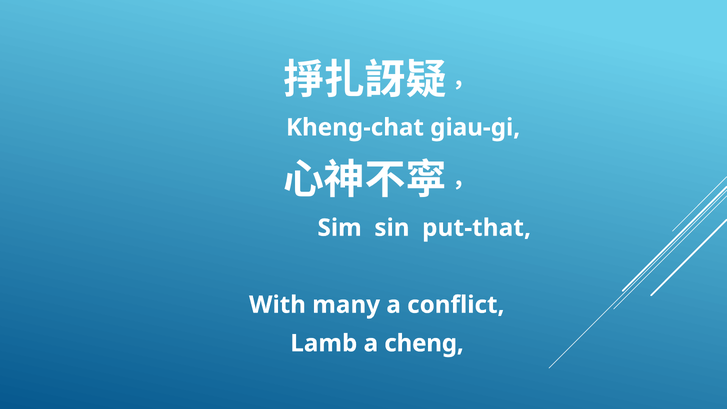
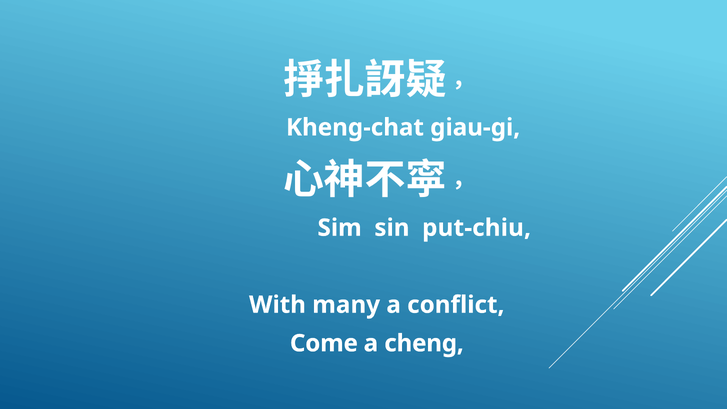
put-that: put-that -> put-chiu (477, 228)
Lamb: Lamb -> Come (324, 343)
